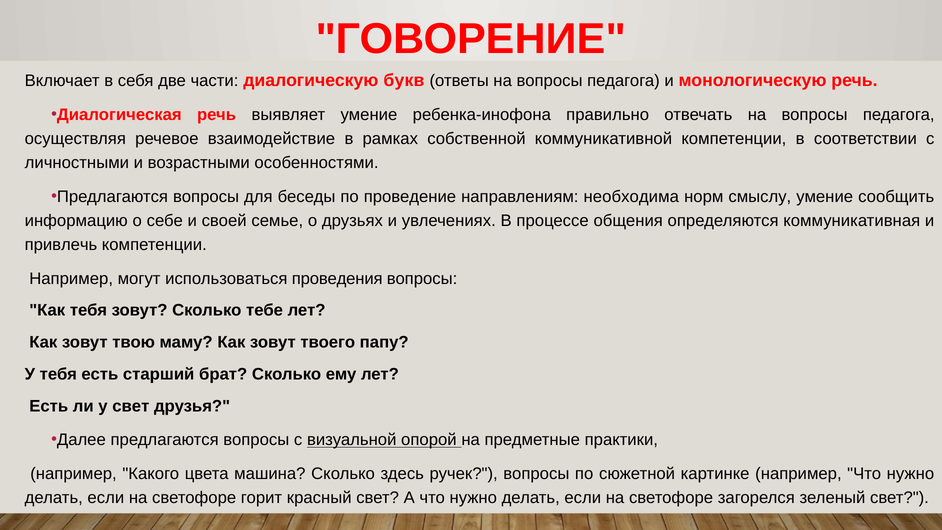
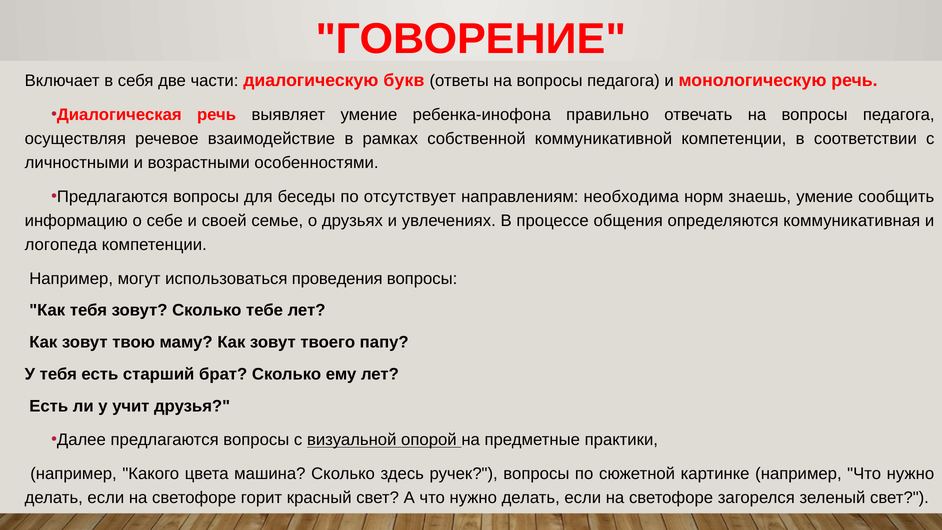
проведение: проведение -> отсутствует (410, 197)
смыслу: смыслу -> знаешь (760, 197)
привлечь: привлечь -> логопеда (61, 245)
у свет: свет -> учит (131, 406)
